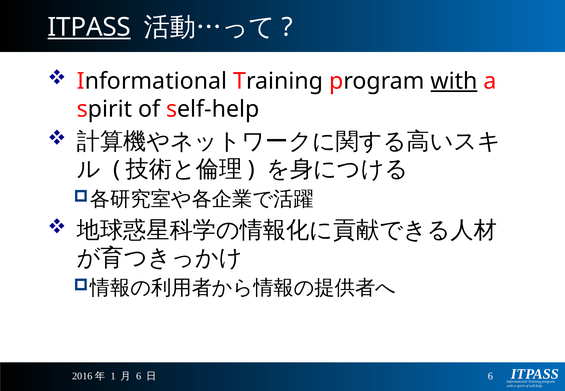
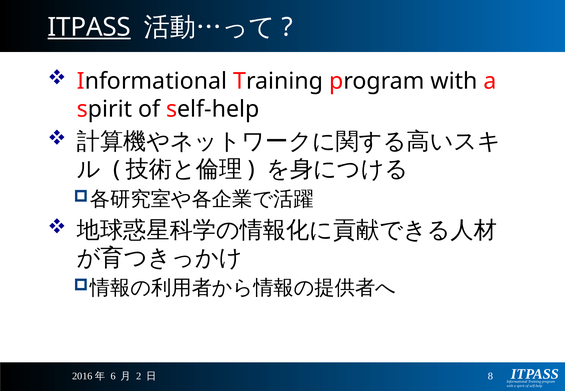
with underline: present -> none (454, 81)
1: 1 -> 6 (113, 376)
6: 6 -> 2 (139, 376)
6: 6 -> 8 (490, 376)
